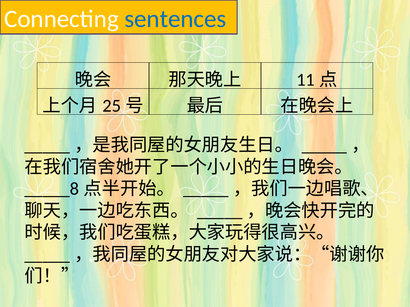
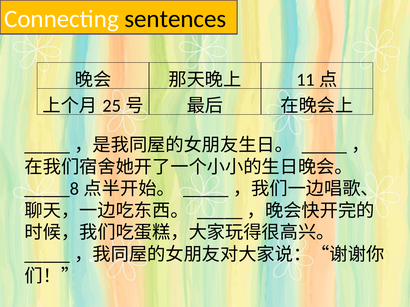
sentences colour: blue -> black (175, 19)
